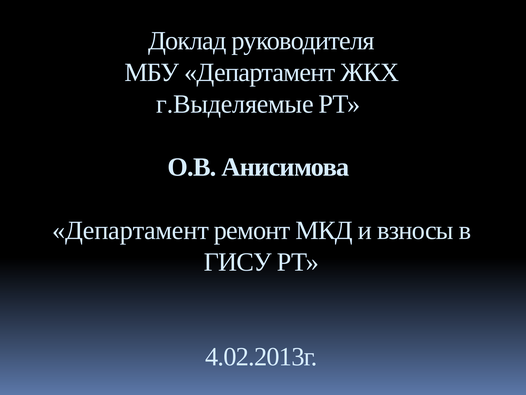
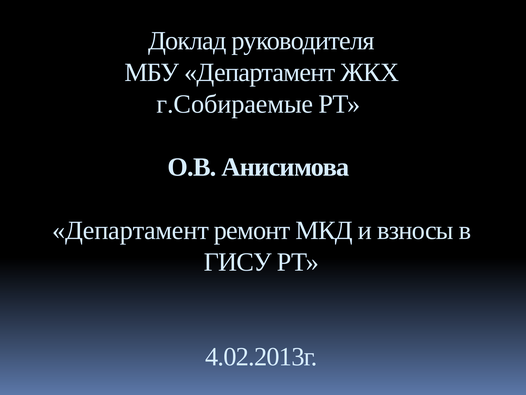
г.Выделяемые: г.Выделяемые -> г.Собираемые (235, 104)
